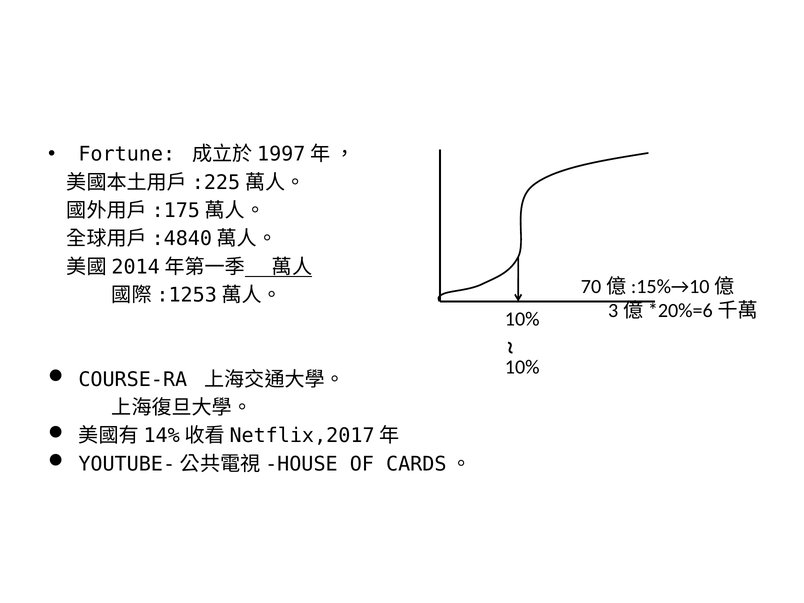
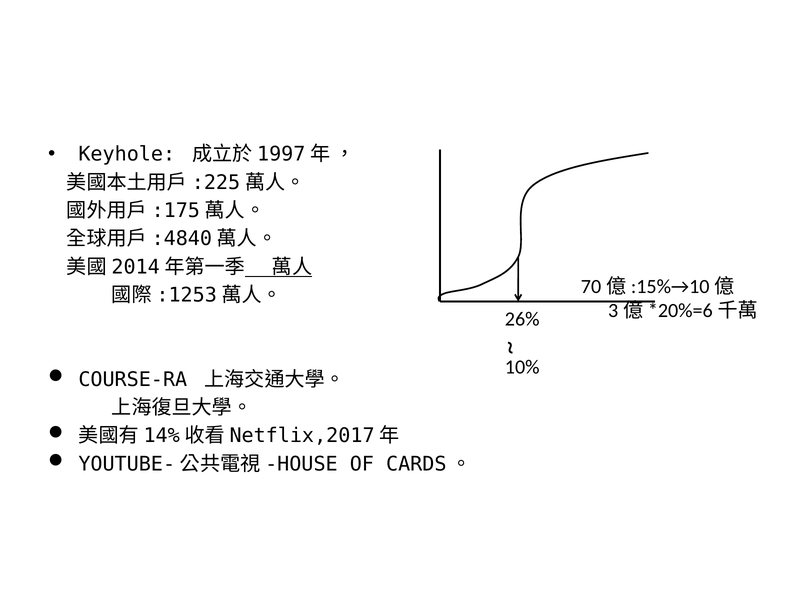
Fortune: Fortune -> Keyhole (127, 154)
10%: 10% -> 26% (522, 319)
